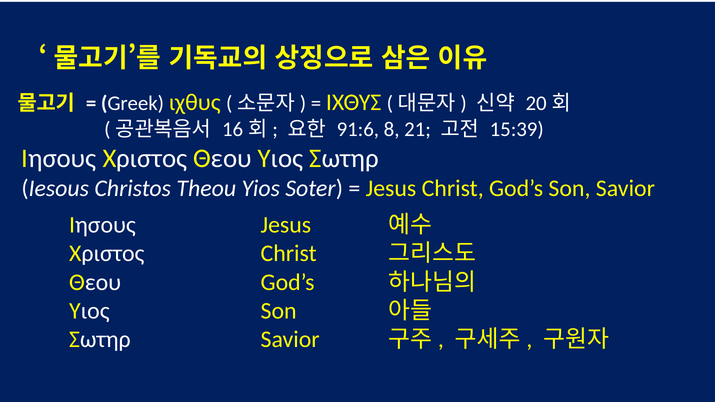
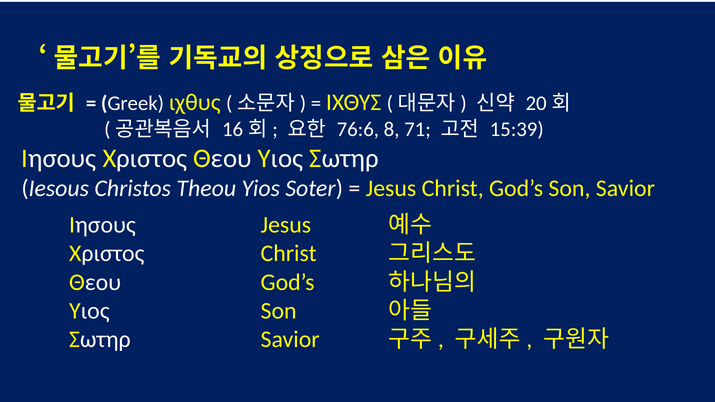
91:6: 91:6 -> 76:6 (358, 129)
21: 21 -> 71 (418, 129)
